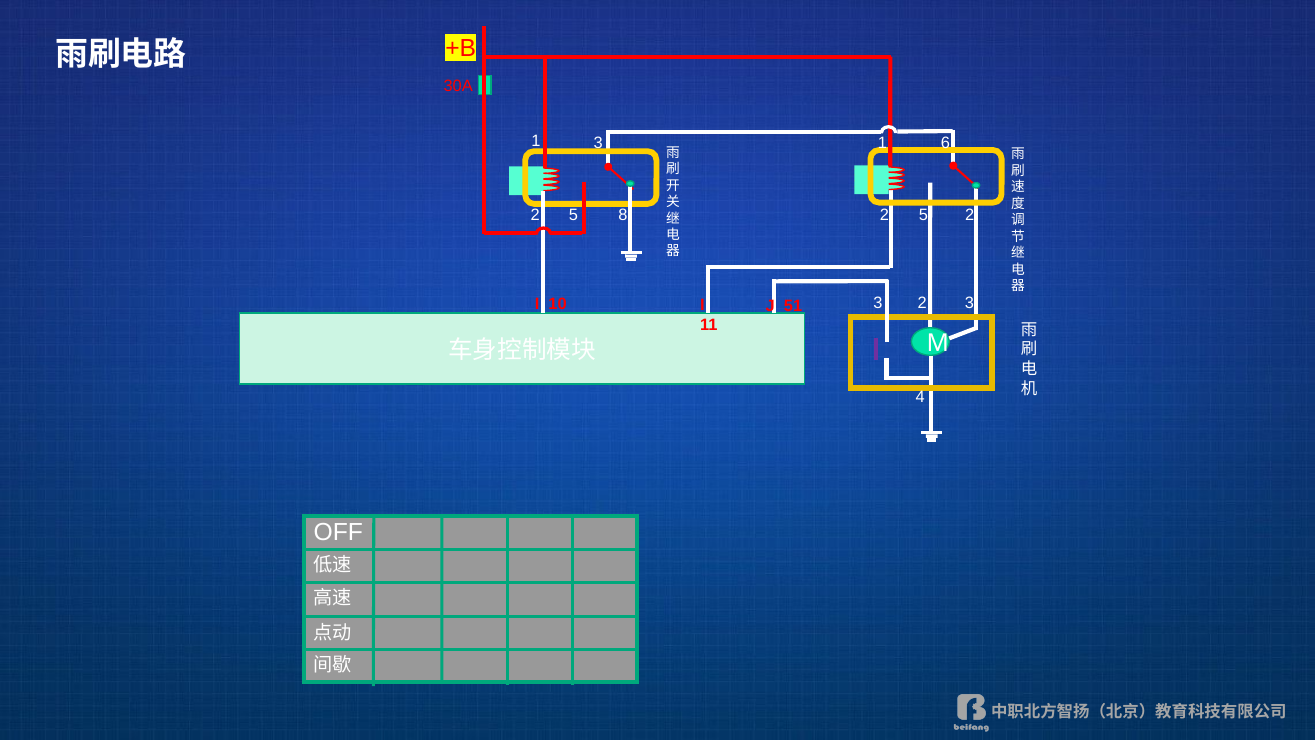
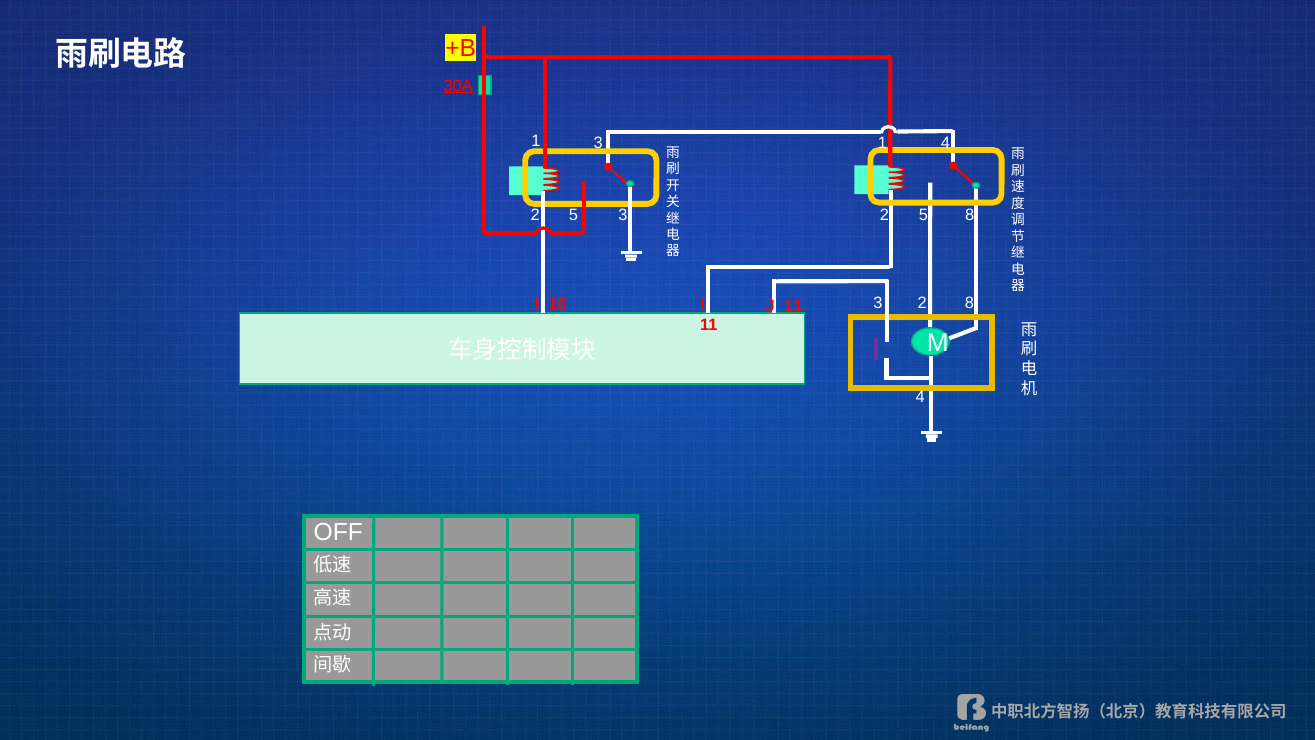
30A underline: none -> present (458, 86)
1 6: 6 -> 4 (946, 143)
2: 2 -> 8 (970, 215)
2 8: 8 -> 3 (623, 215)
3 2 3: 3 -> 8 (969, 303)
J 51: 51 -> 11 (793, 306)
